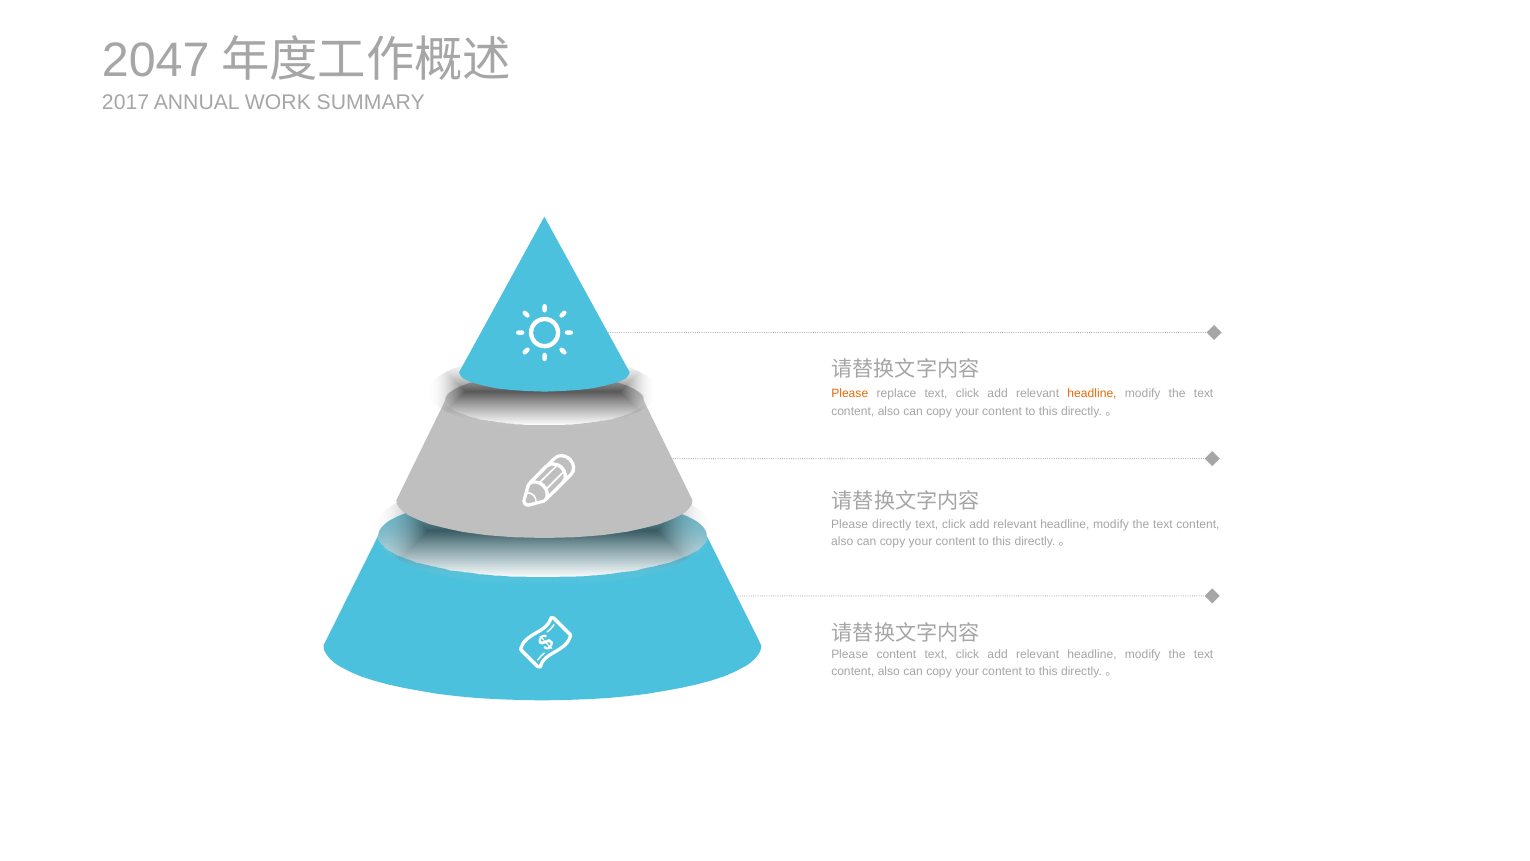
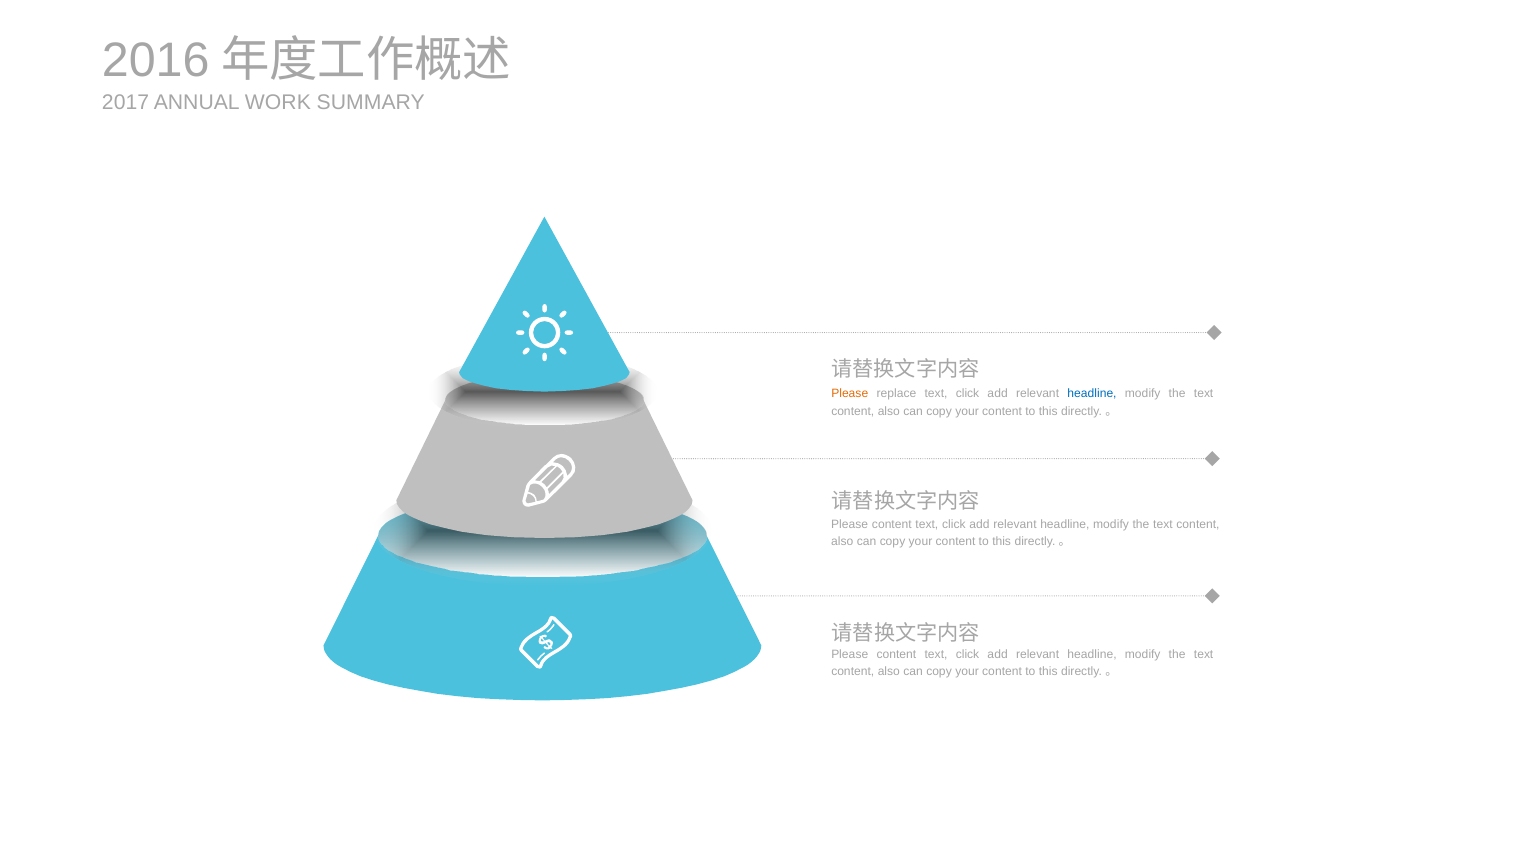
2047: 2047 -> 2016 (156, 60)
headline colour: orange -> blue (1092, 394)
directly: directly -> content (892, 524)
